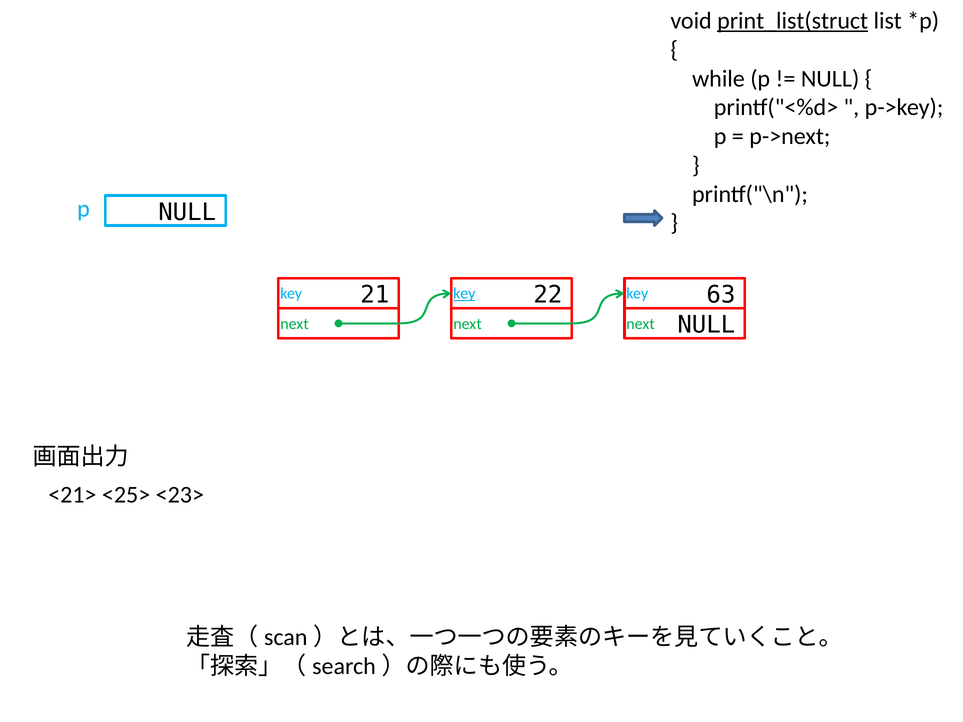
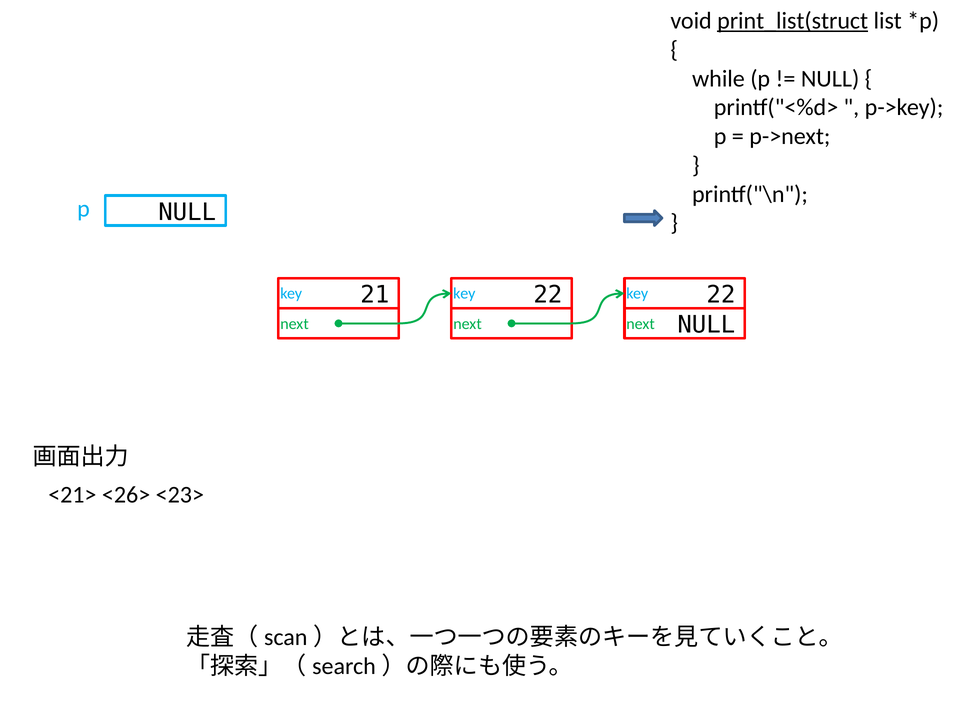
21 63: 63 -> 22 (721, 295)
key underline: present -> none (464, 294)
<25>: <25> -> <26> (126, 495)
